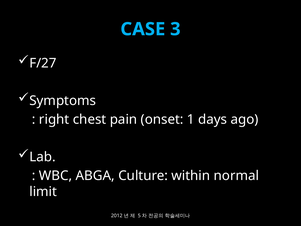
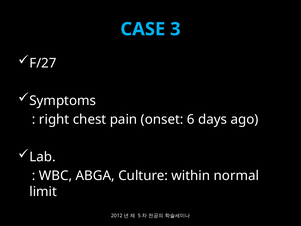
1: 1 -> 6 (191, 119)
